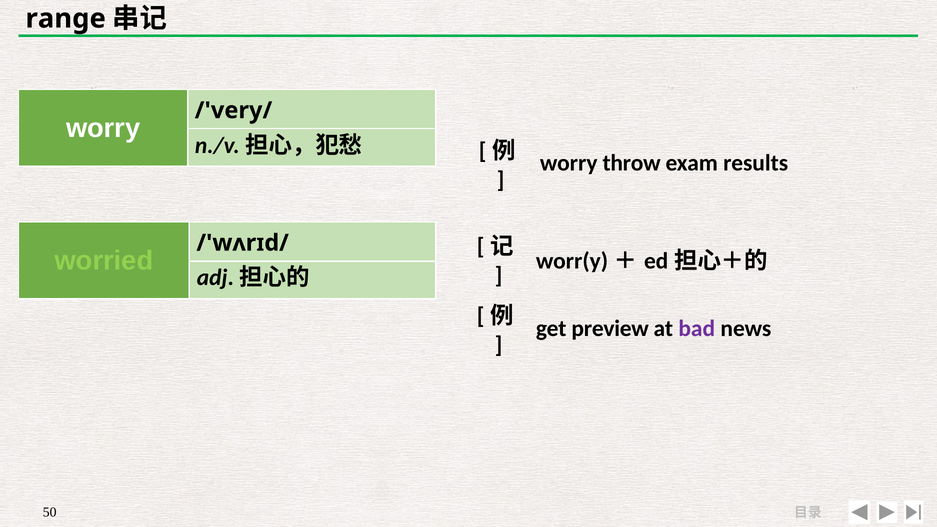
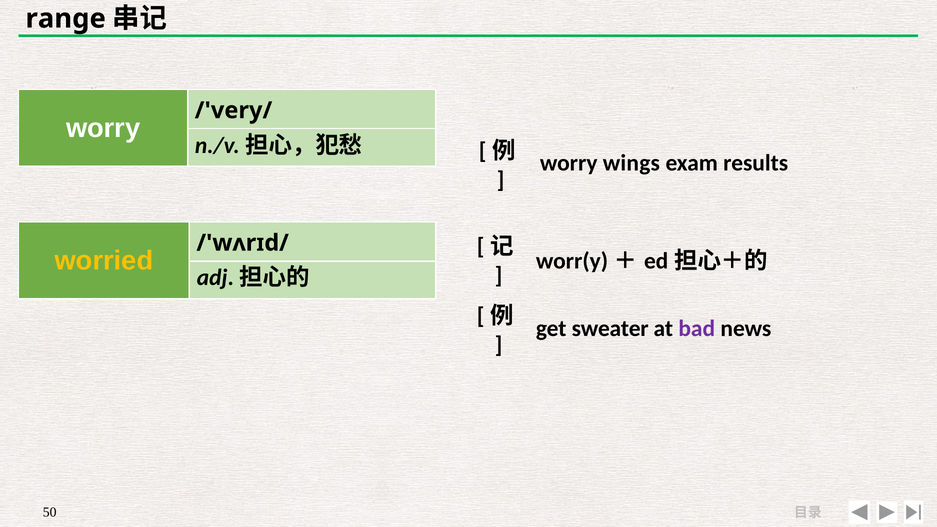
throw: throw -> wings (631, 163)
worried colour: light green -> yellow (104, 261)
preview: preview -> sweater (610, 328)
